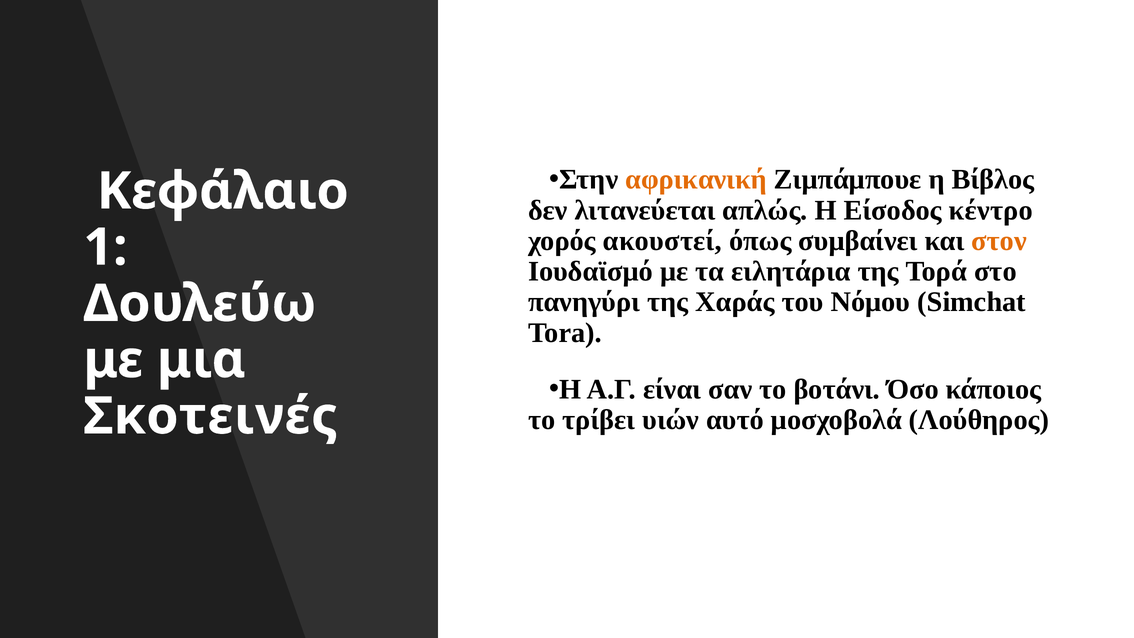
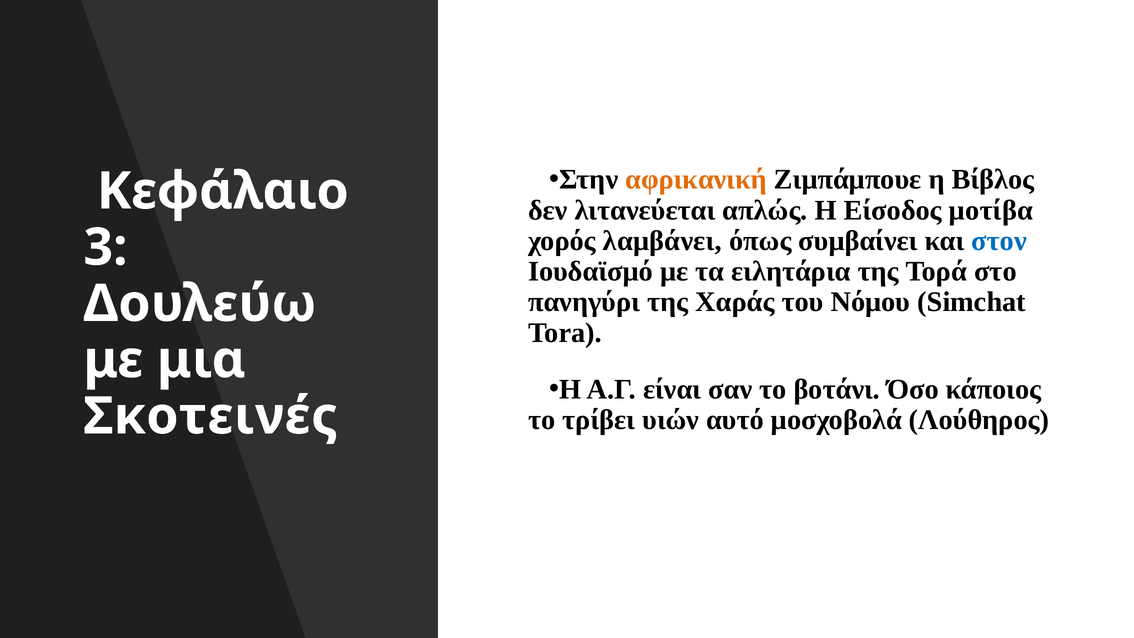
κέντρο: κέντρο -> μοτίβα (991, 210)
ακουστεί: ακουστεί -> λαμβάνει (662, 241)
στον colour: orange -> blue (999, 241)
1: 1 -> 3 (105, 248)
